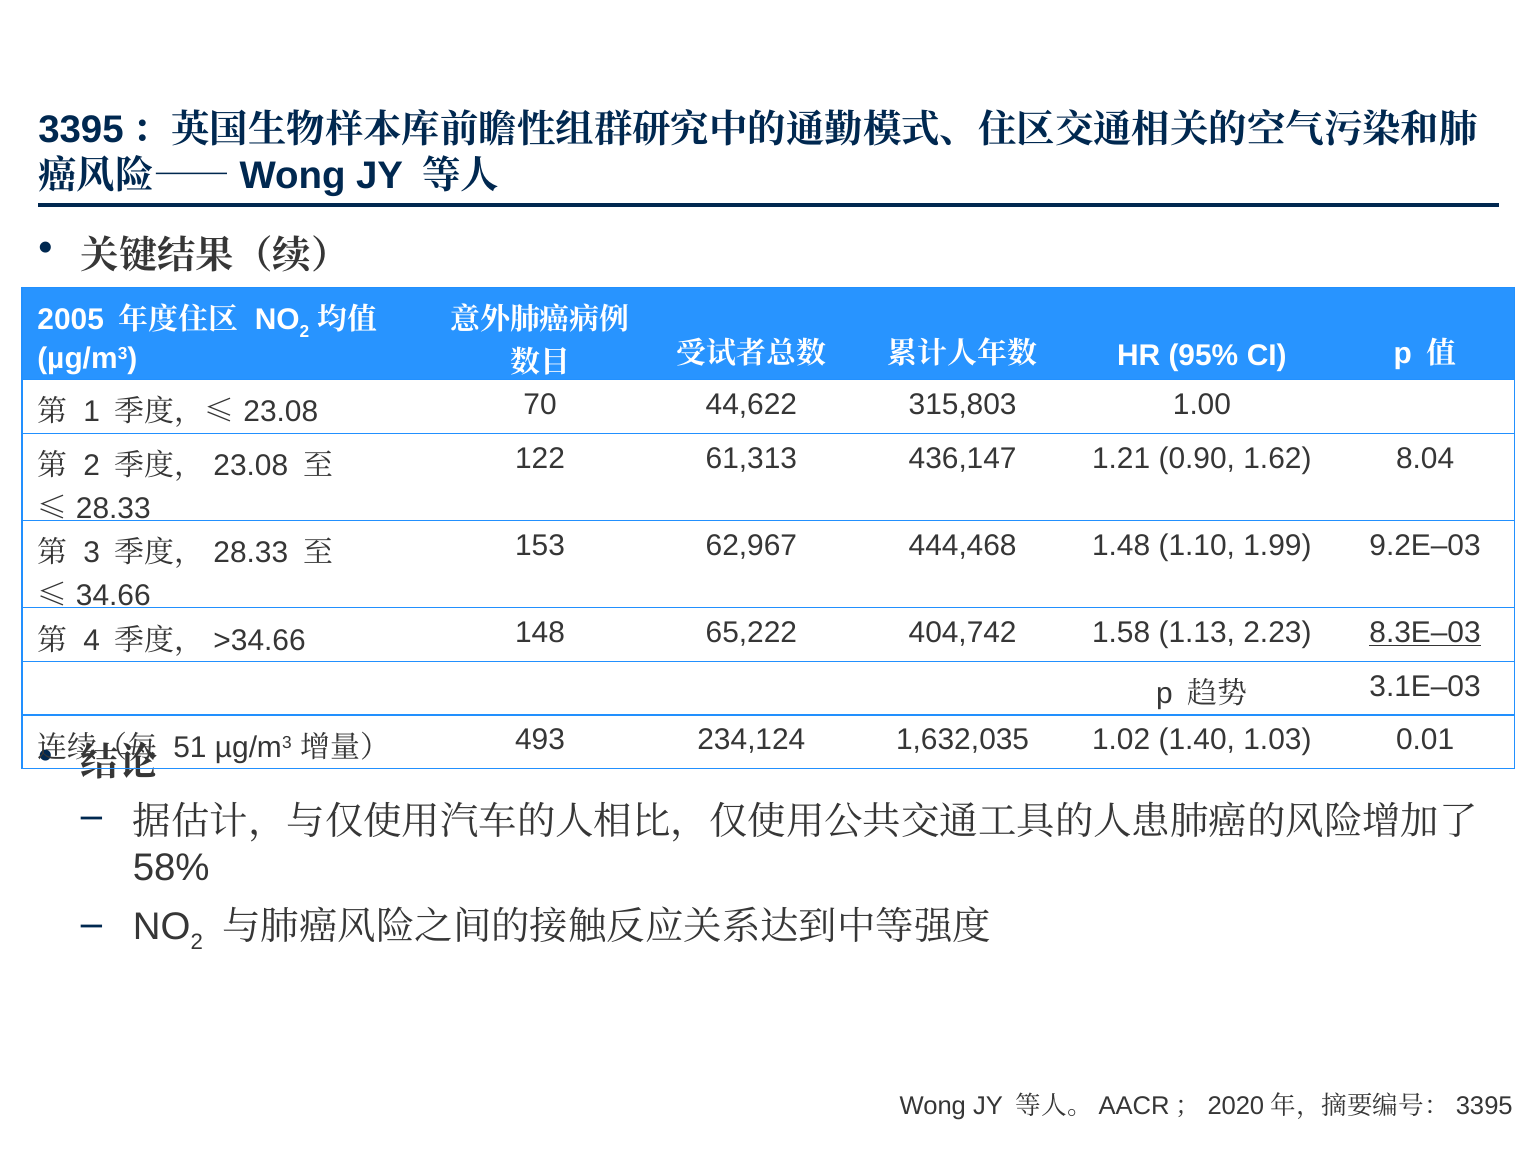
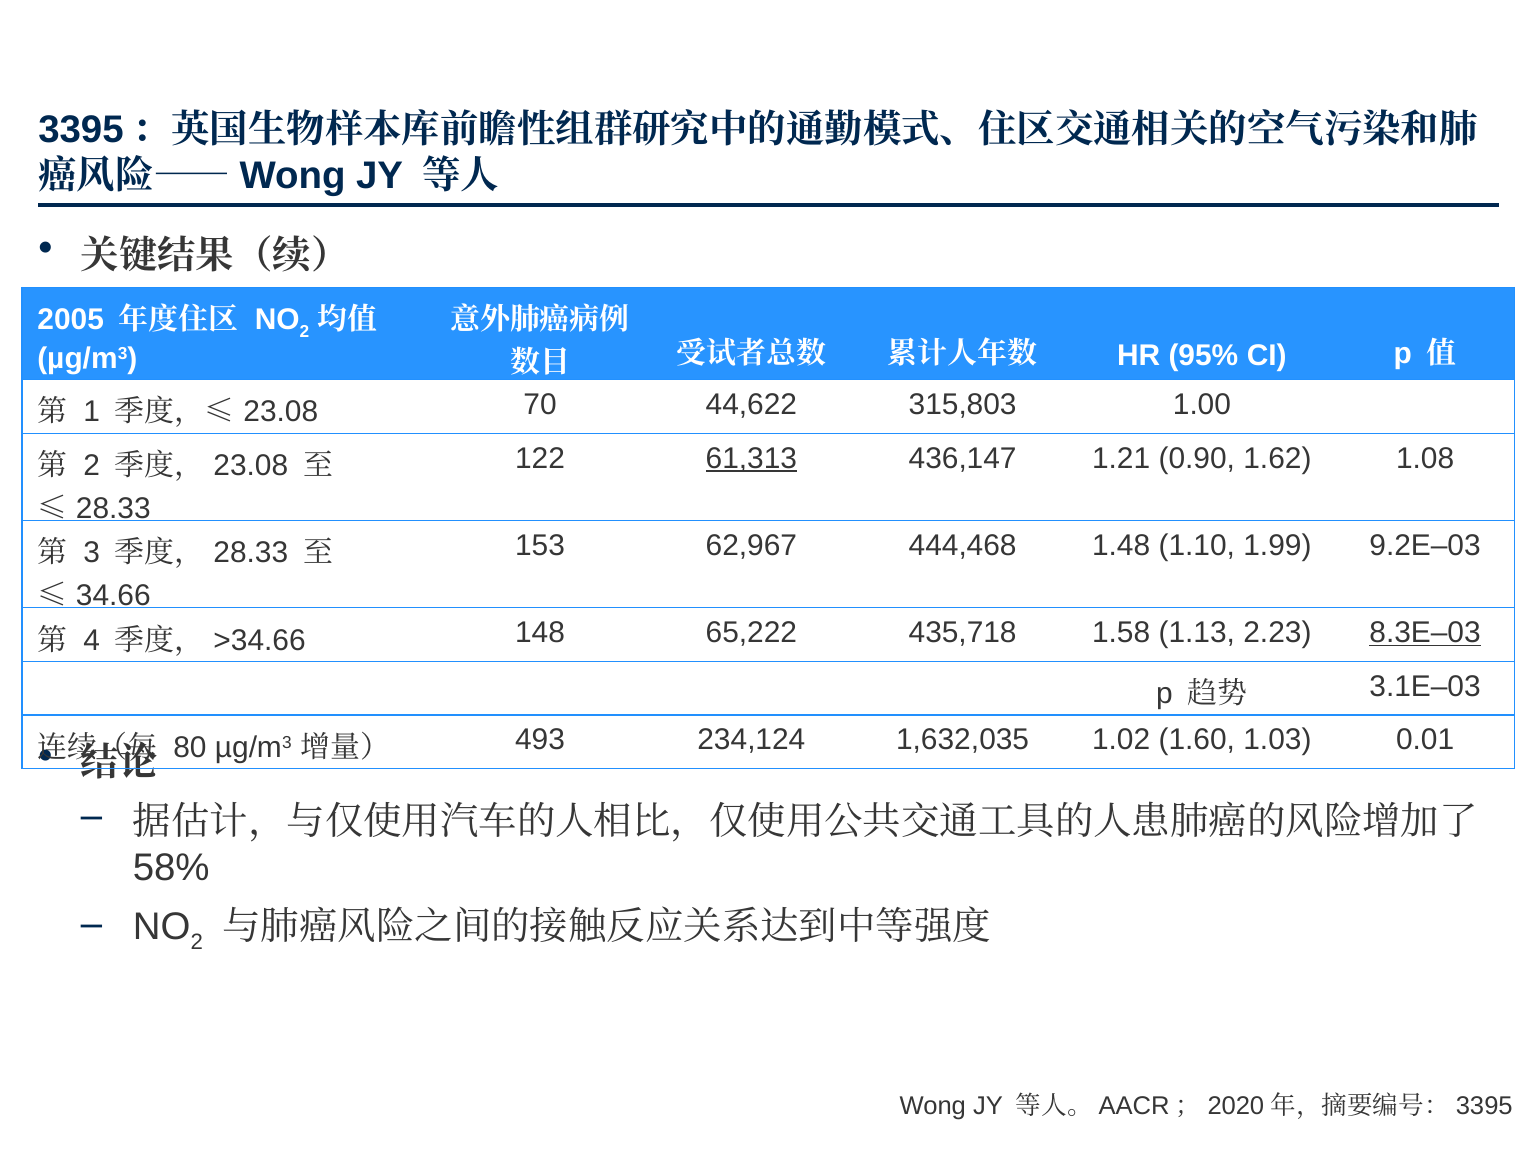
61,313 underline: none -> present (751, 458)
8.04: 8.04 -> 1.08 (1425, 458)
404,742: 404,742 -> 435,718 (963, 633)
51: 51 -> 80 (190, 747)
1.40: 1.40 -> 1.60 (1197, 740)
